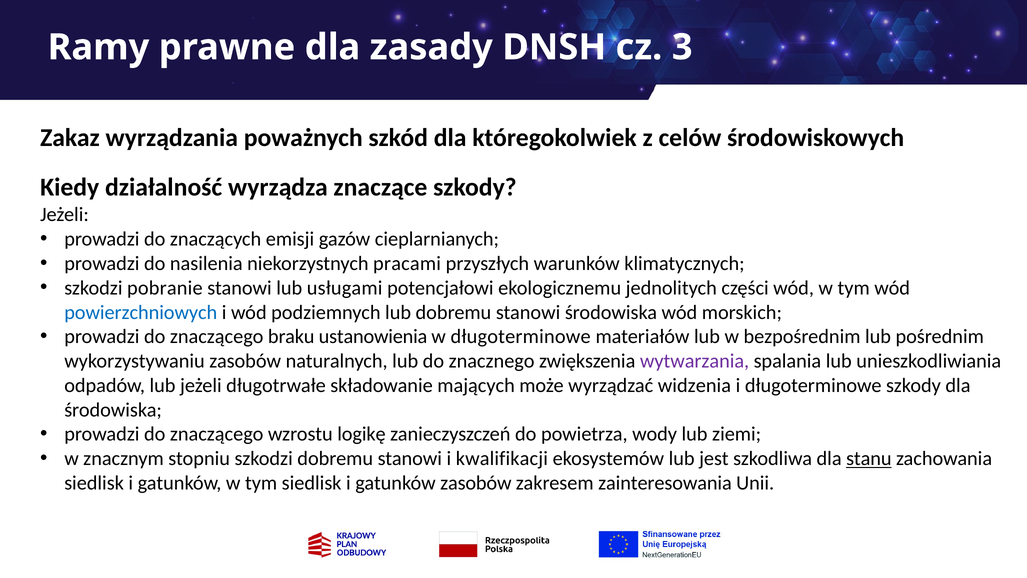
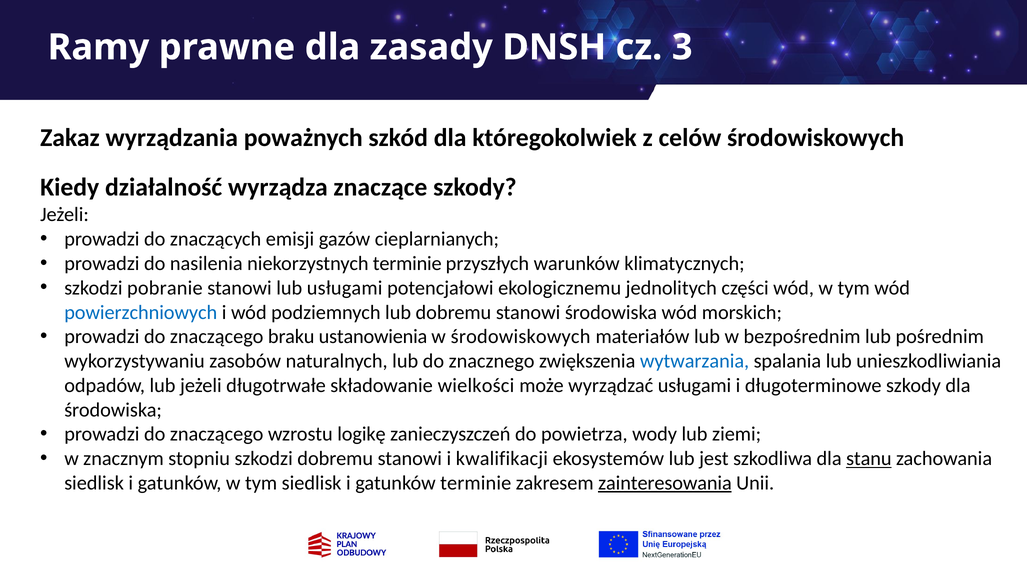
niekorzystnych pracami: pracami -> terminie (407, 263)
w długoterminowe: długoterminowe -> środowiskowych (521, 337)
wytwarzania colour: purple -> blue (695, 361)
mających: mających -> wielkości (476, 385)
wyrządzać widzenia: widzenia -> usługami (694, 385)
gatunków zasobów: zasobów -> terminie (476, 483)
zainteresowania underline: none -> present (665, 483)
